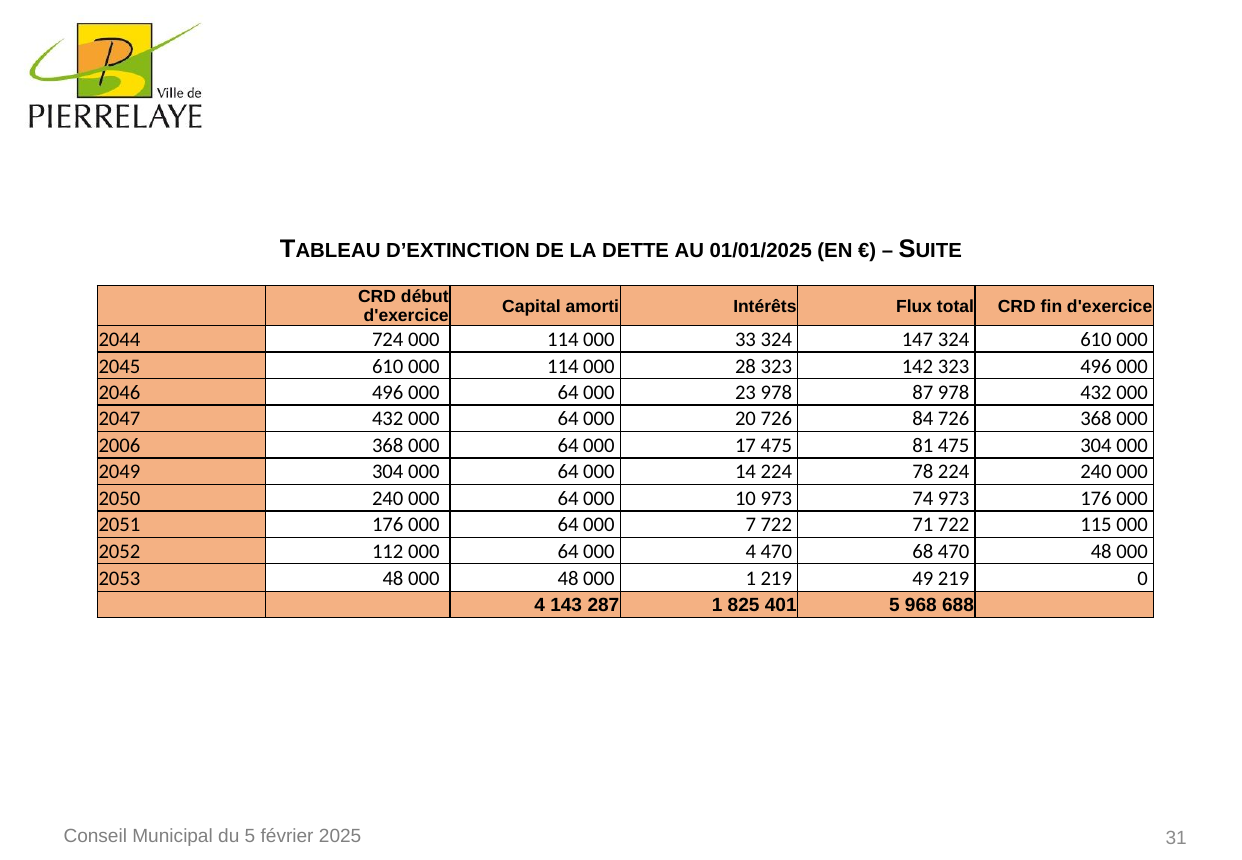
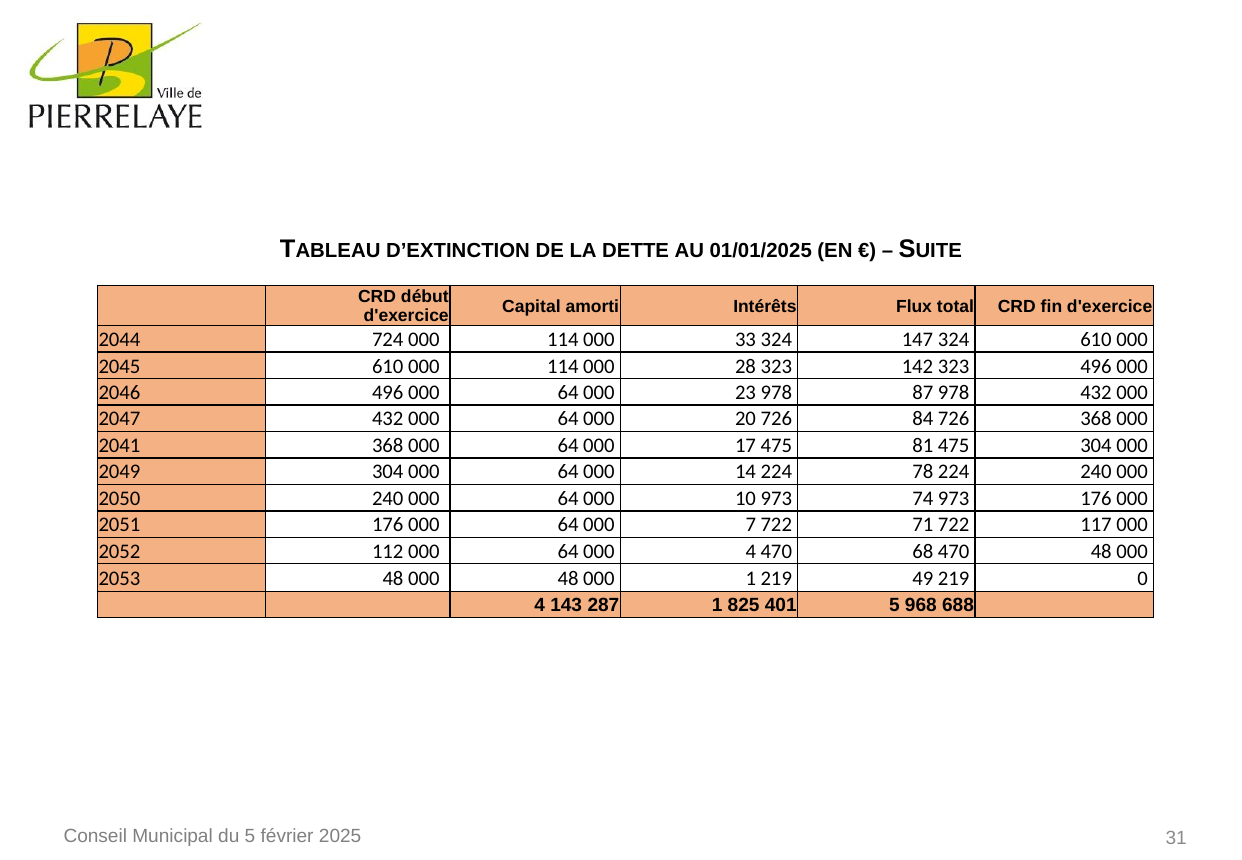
2006: 2006 -> 2041 (119, 445)
115: 115 -> 117 (1096, 525)
